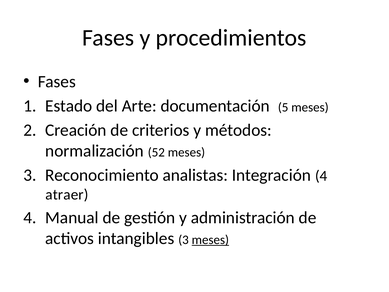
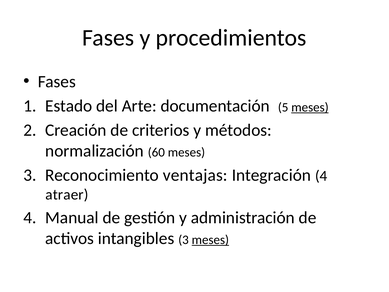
meses underline: none -> present (310, 107)
52: 52 -> 60 (156, 152)
analistas: analistas -> ventajas (195, 175)
